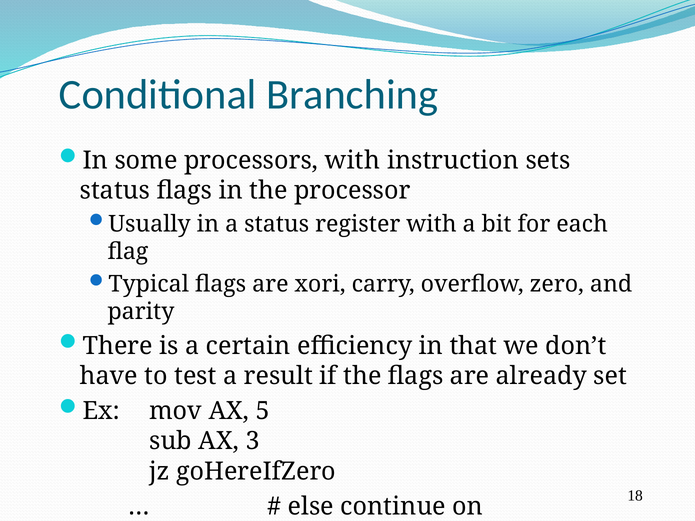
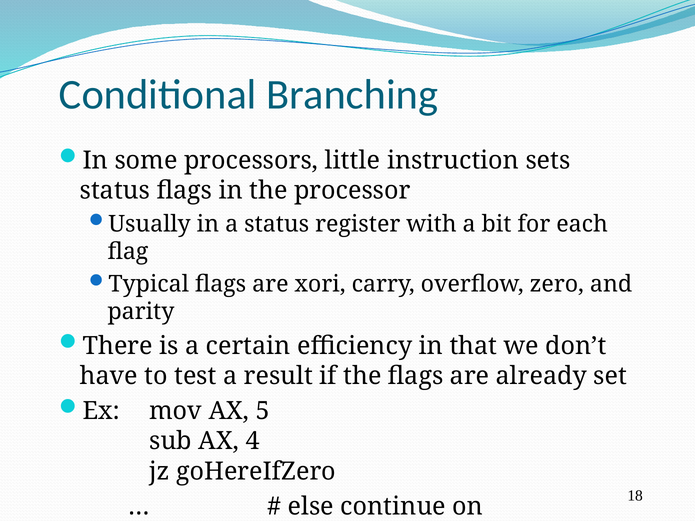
processors with: with -> little (352, 160)
3: 3 -> 4 (253, 441)
